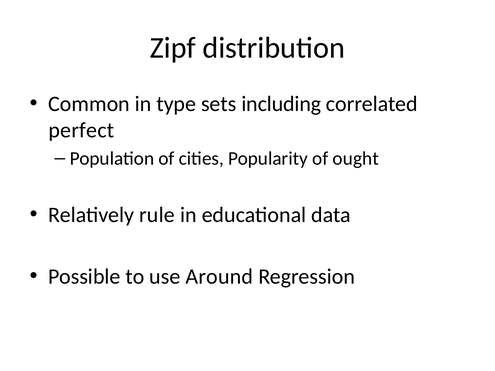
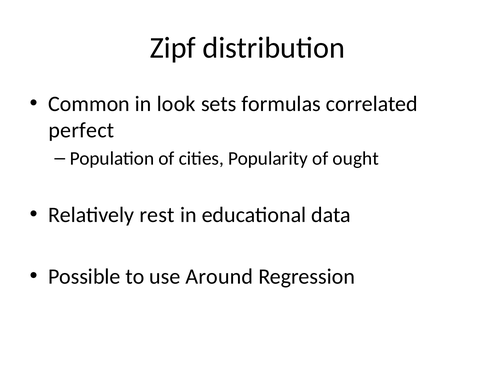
type: type -> look (176, 104)
including: including -> formulas (281, 104)
rule: rule -> rest (157, 215)
